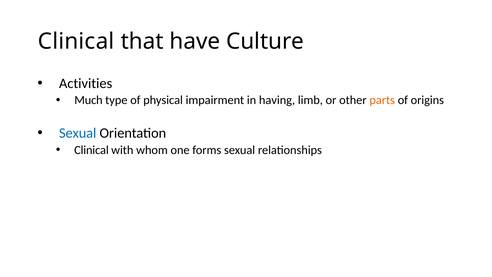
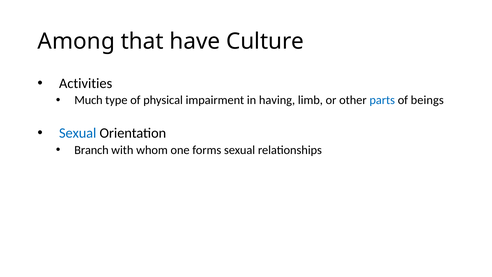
Clinical: Clinical -> Among (76, 41)
parts colour: orange -> blue (382, 100)
origins: origins -> beings (427, 100)
Clinical: Clinical -> Branch (91, 150)
